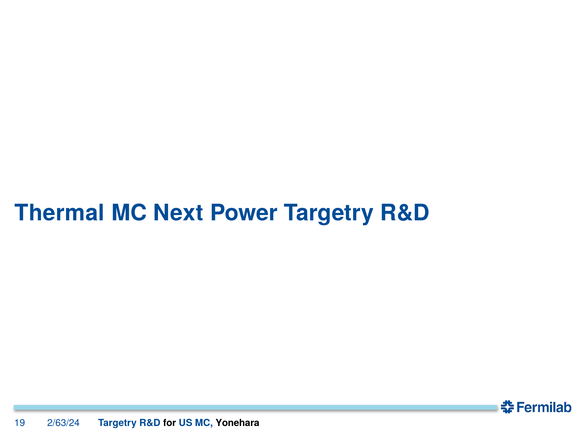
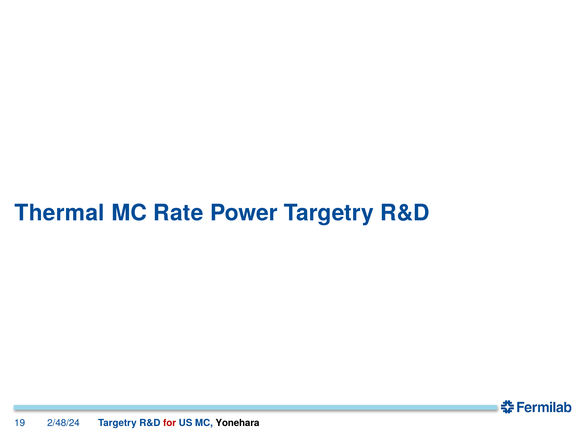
Next: Next -> Rate (178, 213)
2/63/24: 2/63/24 -> 2/48/24 (63, 423)
for colour: black -> red (170, 423)
